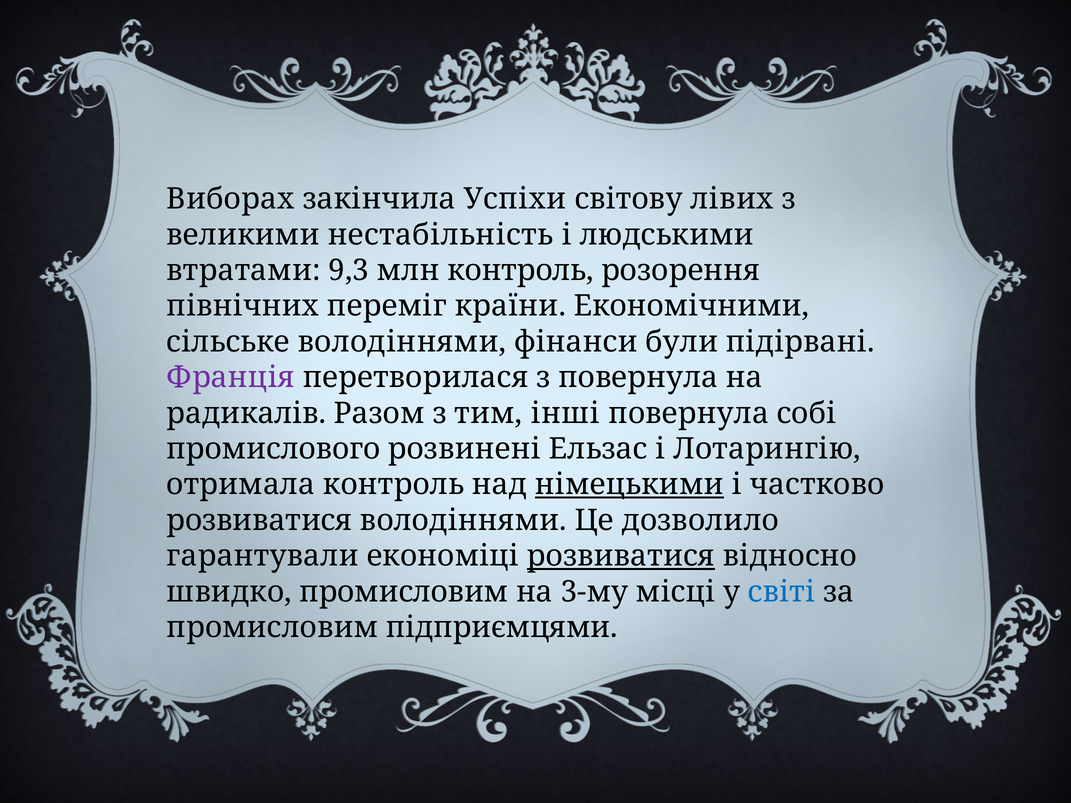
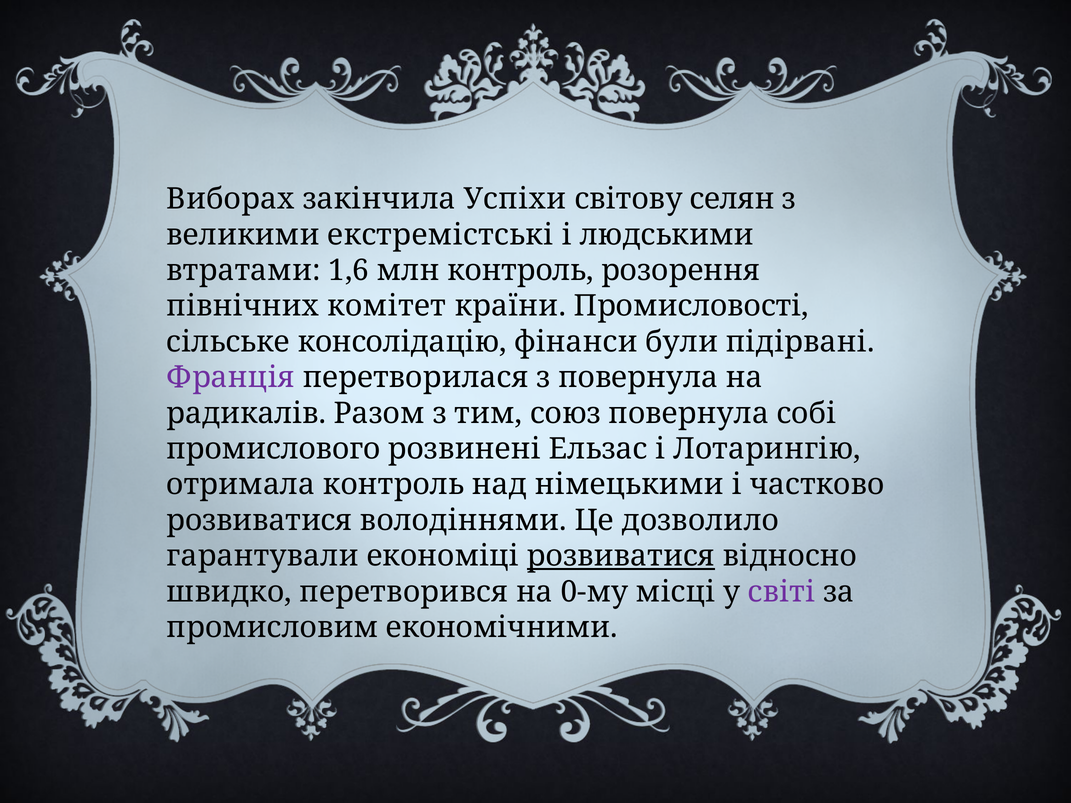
лівих: лівих -> селян (732, 199)
нестабільність: нестабільність -> екстремістські (440, 235)
9,3: 9,3 -> 1,6 (349, 271)
переміг: переміг -> комітет (387, 306)
Економічними: Економічними -> Промисловості (691, 306)
сільське володіннями: володіннями -> консолідацію (402, 342)
інші: інші -> союз (565, 413)
німецькими underline: present -> none (629, 485)
швидко промисловим: промисловим -> перетворився (404, 592)
3-му: 3-му -> 0-му (595, 592)
світі colour: blue -> purple (782, 592)
підприємцями: підприємцями -> економічними (502, 628)
